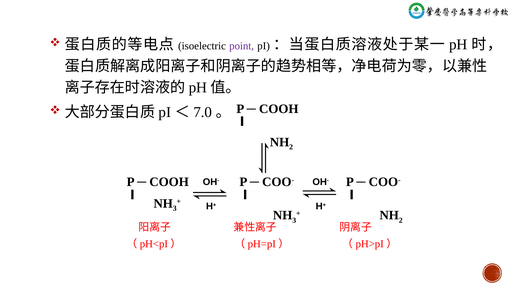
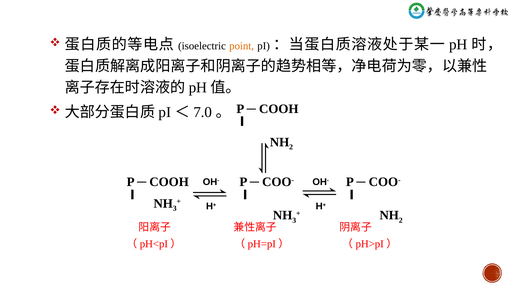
point colour: purple -> orange (242, 46)
